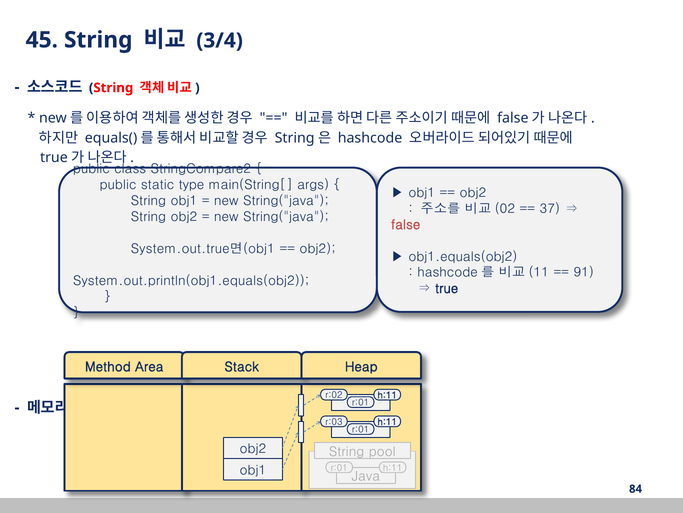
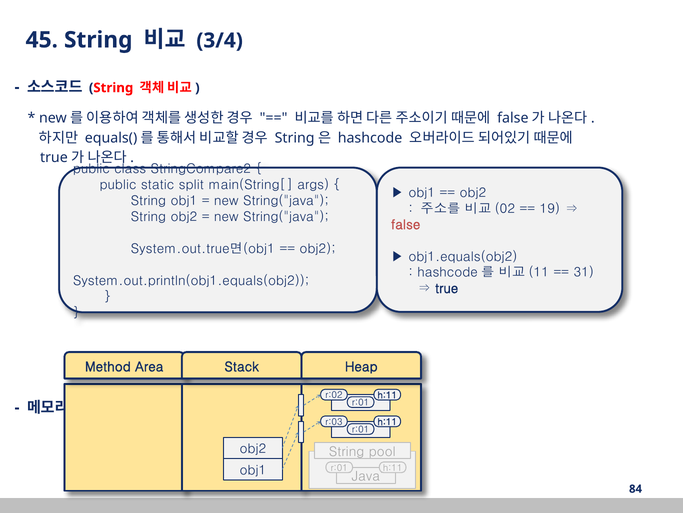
type: type -> split (191, 185)
37: 37 -> 19 (550, 208)
91: 91 -> 31 (584, 272)
